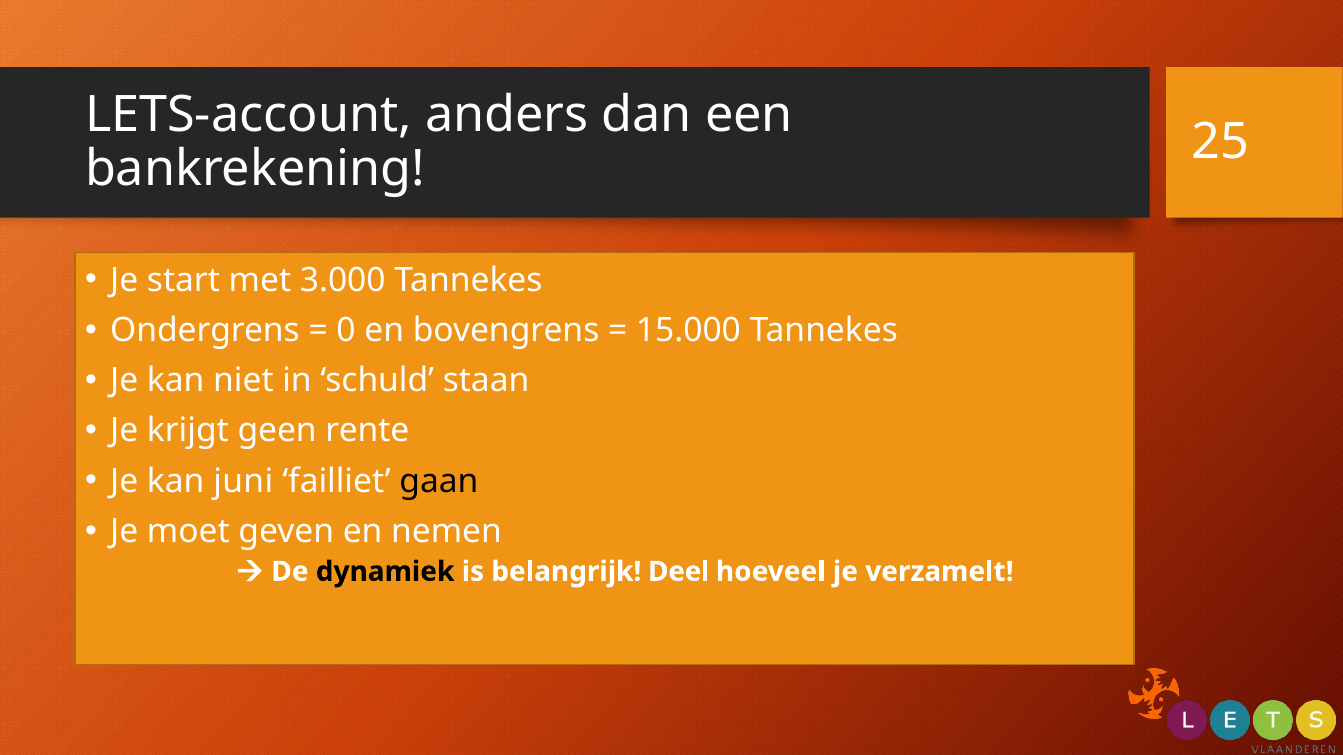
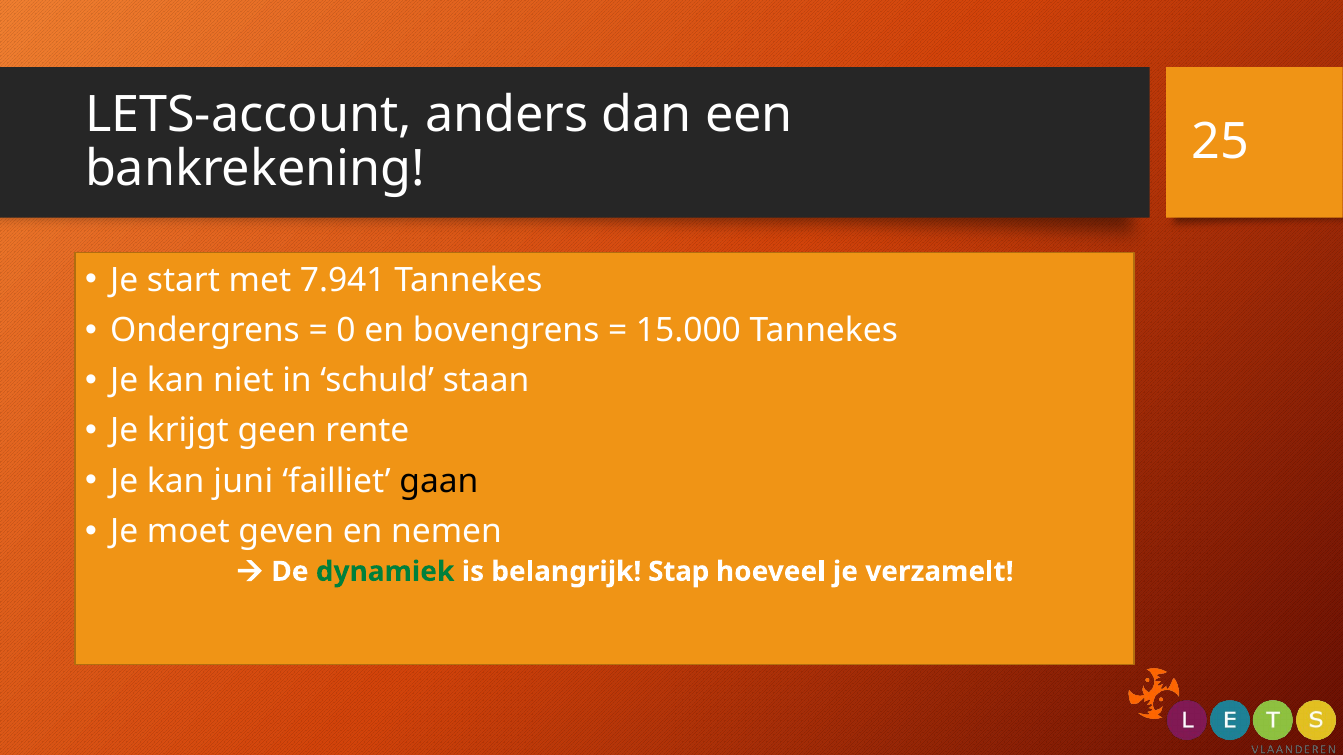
3.000: 3.000 -> 7.941 (343, 280)
dynamiek colour: black -> green (385, 572)
Deel: Deel -> Stap (679, 572)
